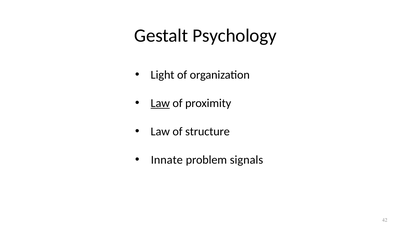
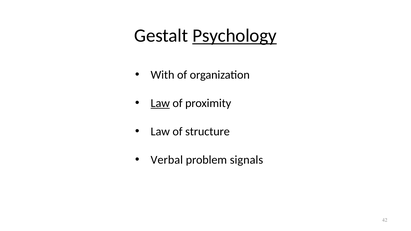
Psychology underline: none -> present (235, 36)
Light: Light -> With (163, 75)
Innate: Innate -> Verbal (167, 160)
